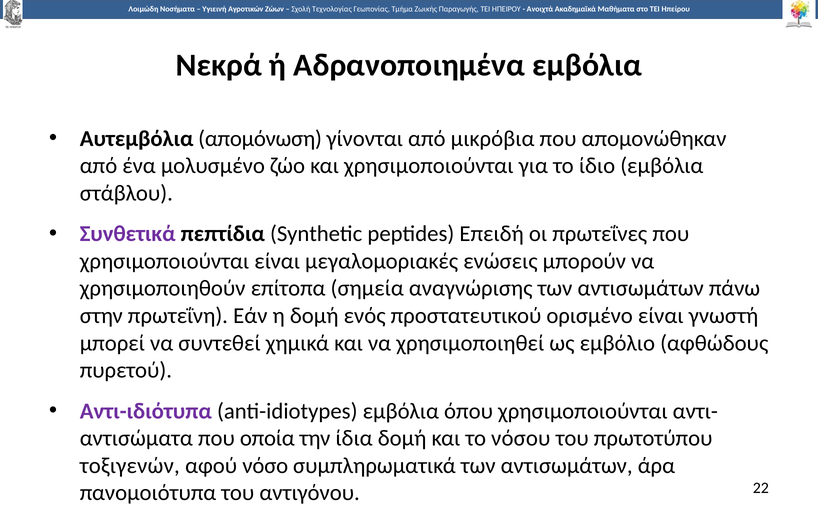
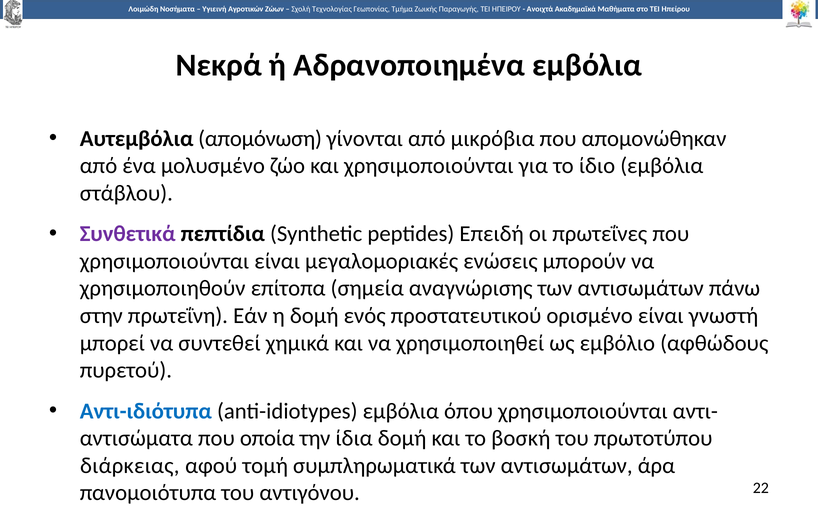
Αντι-ιδιότυπα colour: purple -> blue (146, 411)
νόσου: νόσου -> βοσκή (521, 439)
τοξιγενών: τοξιγενών -> διάρκειας (130, 466)
νόσο: νόσο -> τομή (265, 466)
